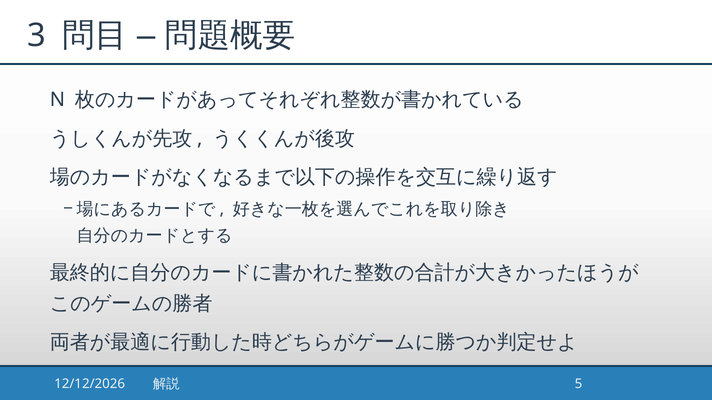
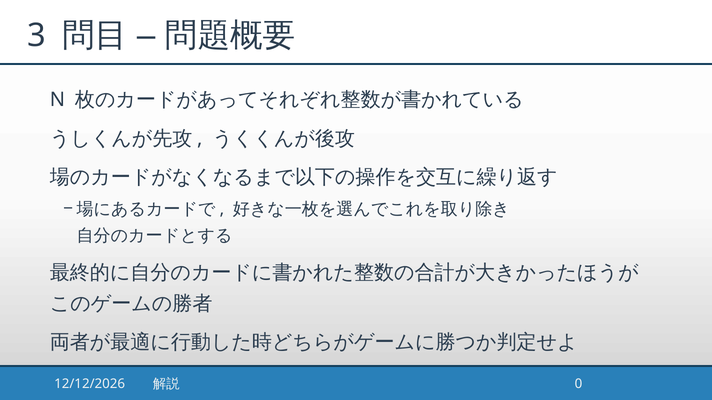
5: 5 -> 0 (579, 384)
